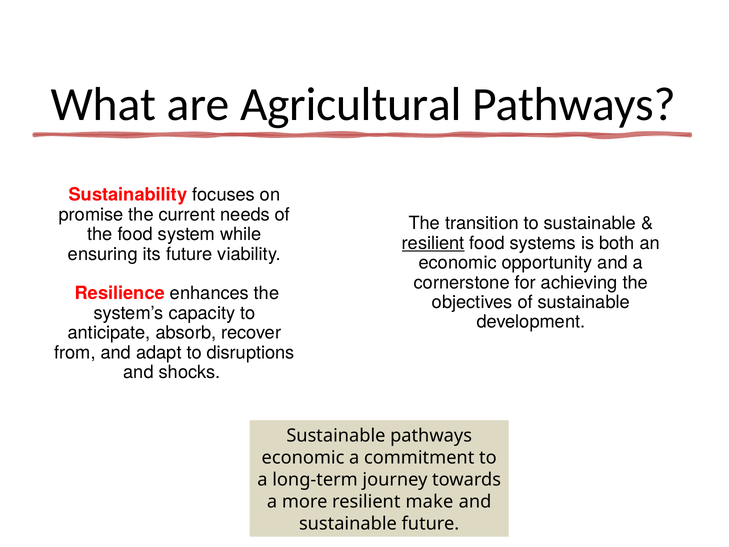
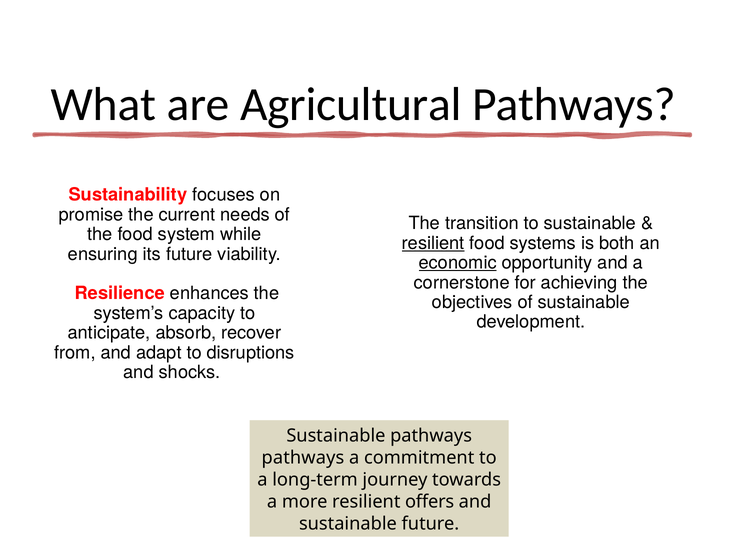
economic underline: none -> present (458, 263)
economic: economic -> pathways (303, 458)
make: make -> offers (430, 501)
